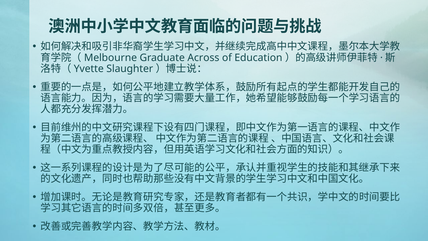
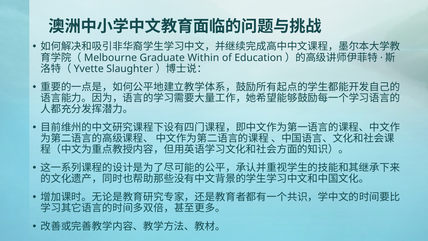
Across: Across -> Within (203, 58)
